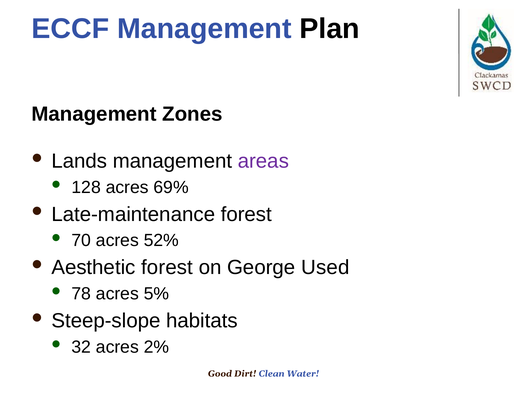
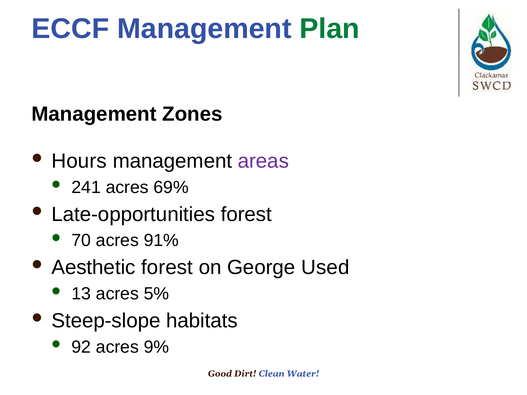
Plan colour: black -> green (330, 29)
Lands: Lands -> Hours (79, 161)
128: 128 -> 241 (86, 187)
Late-maintenance: Late-maintenance -> Late-opportunities (133, 214)
52%: 52% -> 91% (161, 241)
78: 78 -> 13 (81, 294)
32: 32 -> 92 (81, 347)
2%: 2% -> 9% (156, 347)
